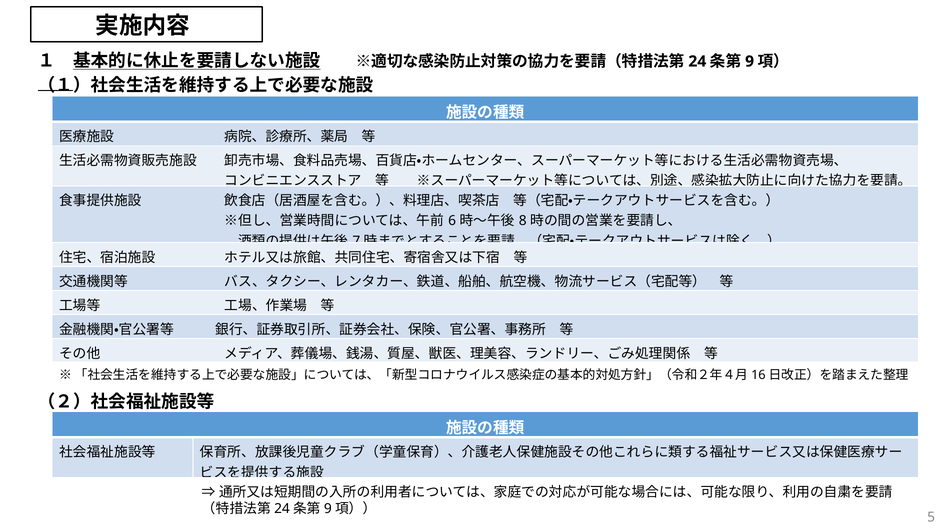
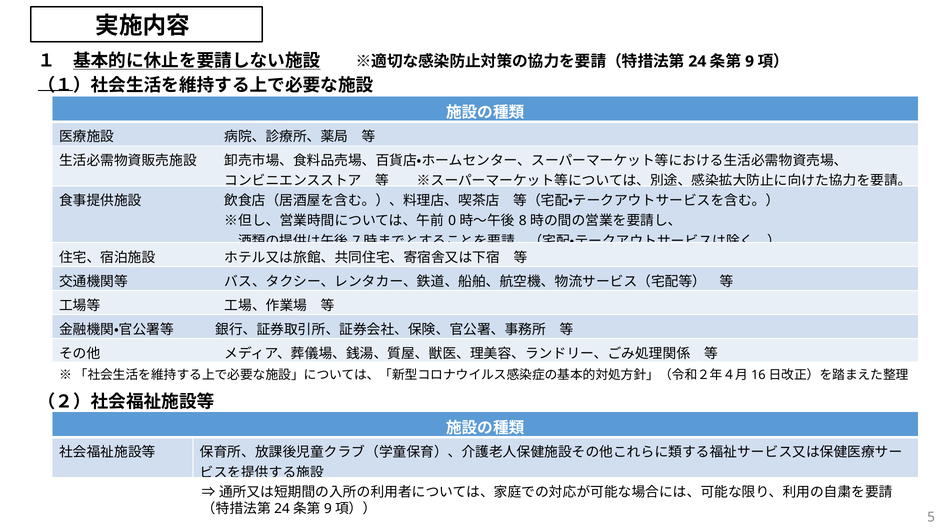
6: 6 -> 0 (452, 221)
